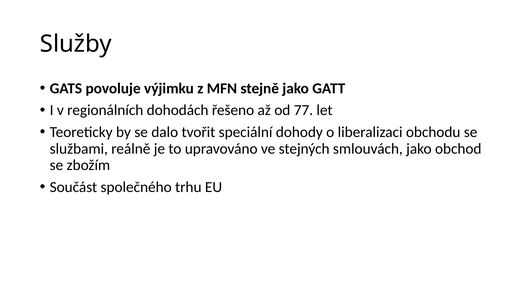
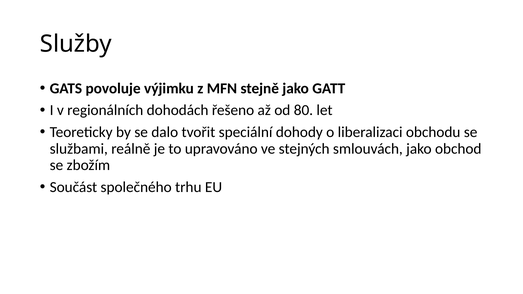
77: 77 -> 80 (303, 110)
